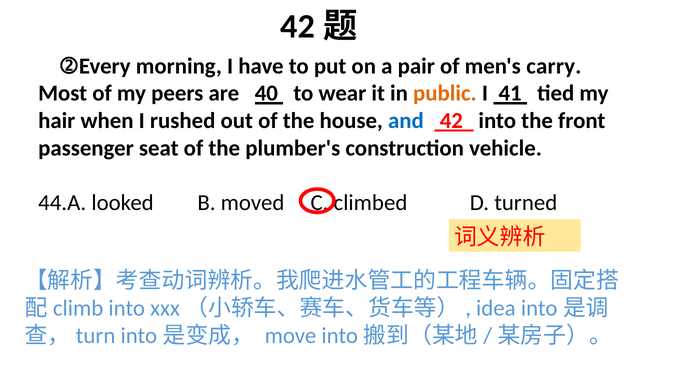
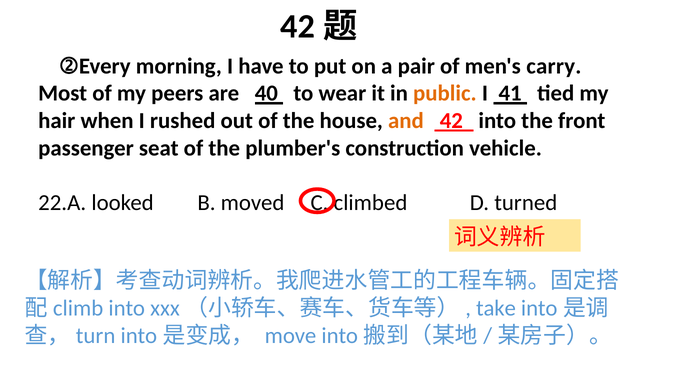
and colour: blue -> orange (406, 121)
44.A: 44.A -> 22.A (62, 203)
idea: idea -> take (496, 308)
